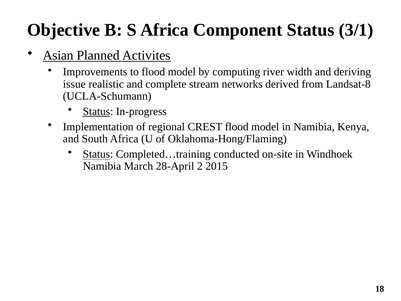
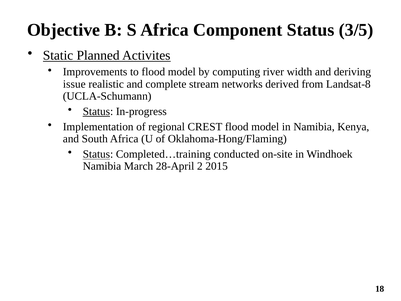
3/1: 3/1 -> 3/5 (356, 30)
Asian: Asian -> Static (58, 55)
